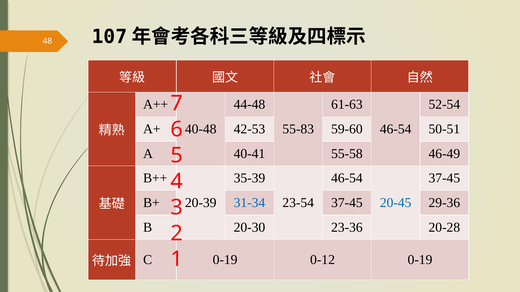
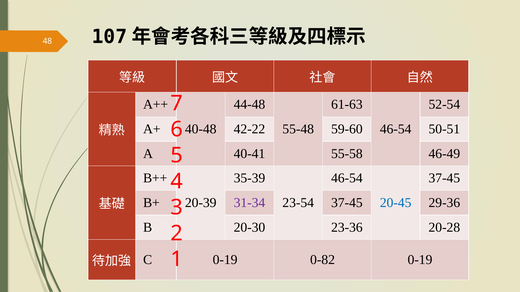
42-53: 42-53 -> 42-22 (249, 129)
55-83: 55-83 -> 55-48 (298, 129)
31-34 colour: blue -> purple (249, 203)
0-12: 0-12 -> 0-82 (323, 260)
